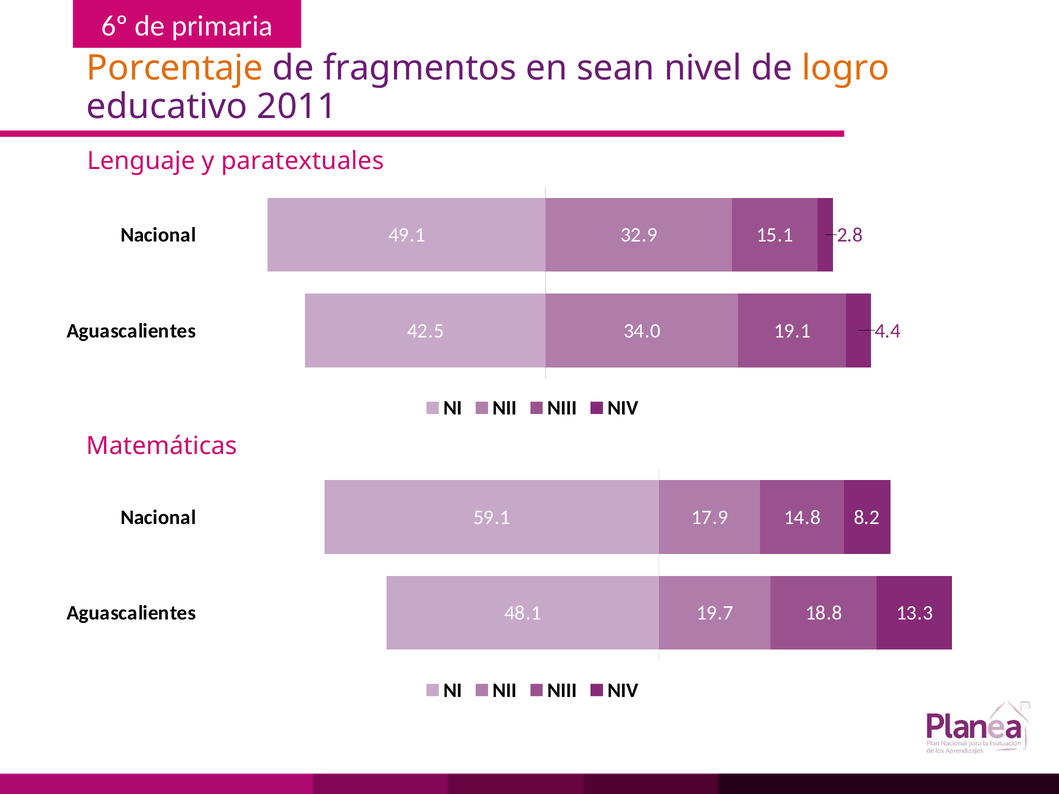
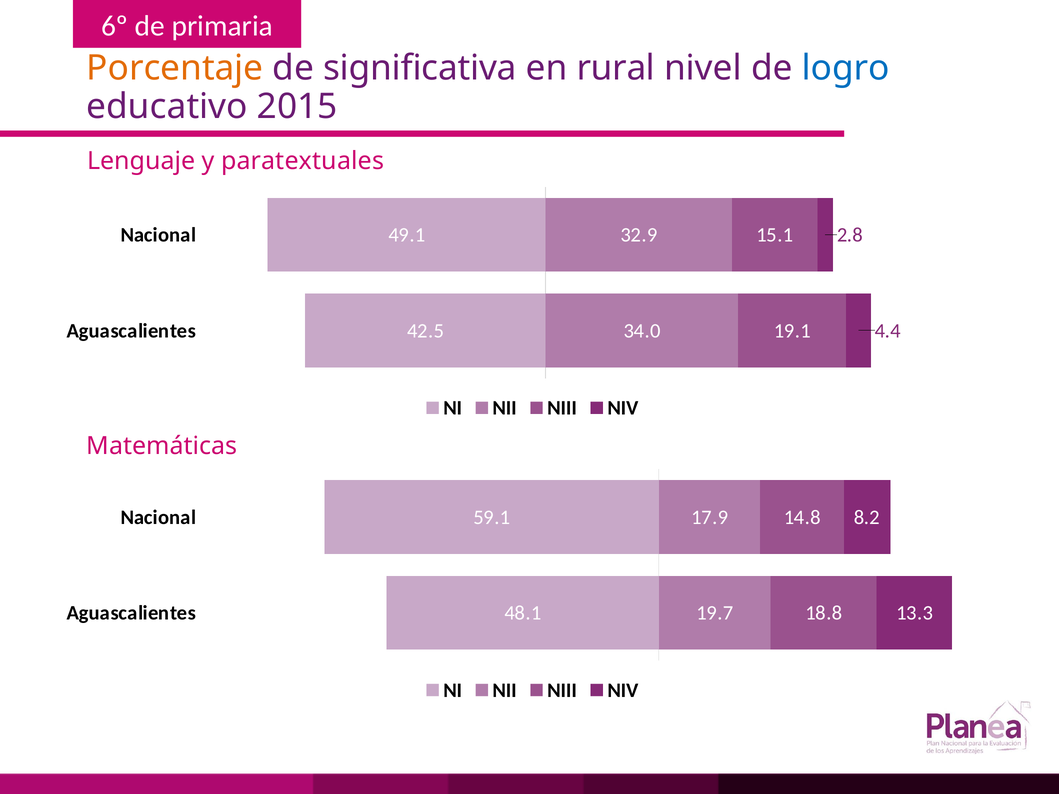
fragmentos: fragmentos -> significativa (420, 68)
sean: sean -> rural (616, 68)
logro colour: orange -> blue (846, 68)
2011: 2011 -> 2015 (297, 106)
